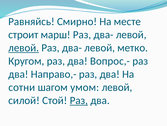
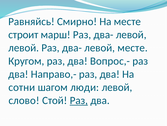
левой underline: present -> none (24, 48)
левой метко: метко -> месте (133, 48)
умом: умом -> люди (85, 87)
силой: силой -> слово (24, 100)
